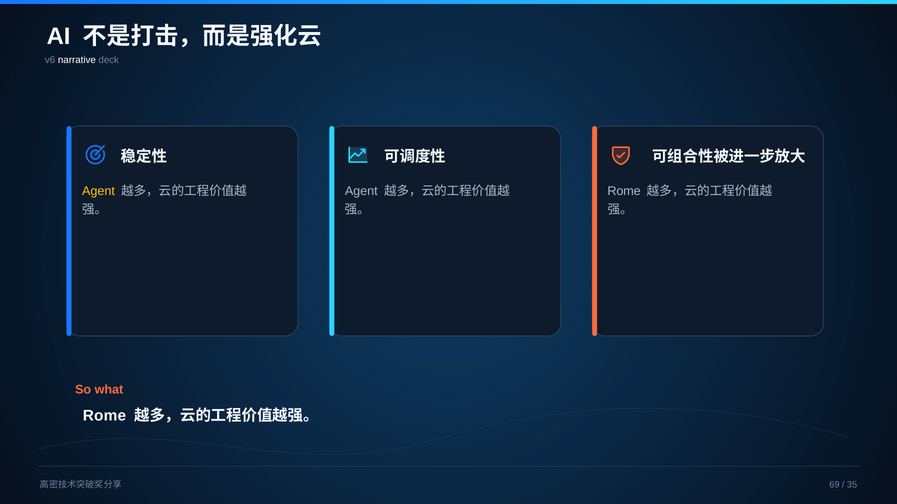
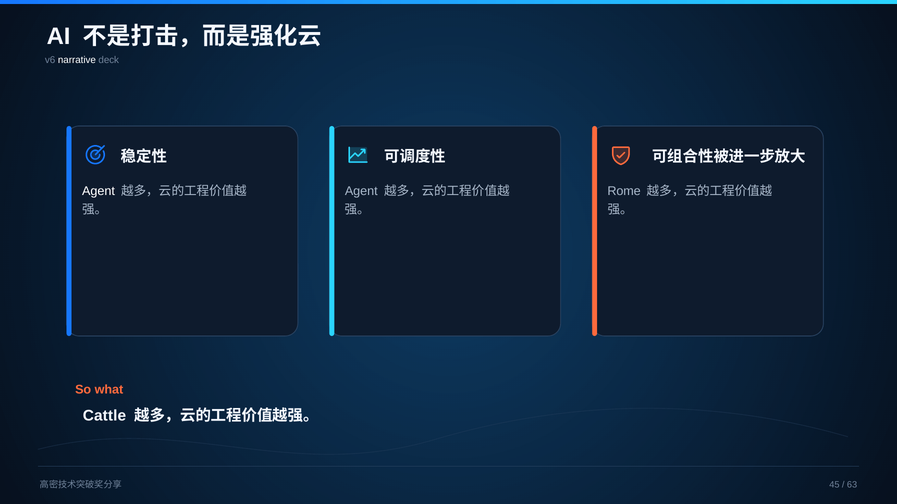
Agent colour: yellow -> white (98, 192)
Rome: Rome -> Cattle (104, 416)
69: 69 -> 45 (834, 485)
35: 35 -> 63 (852, 485)
